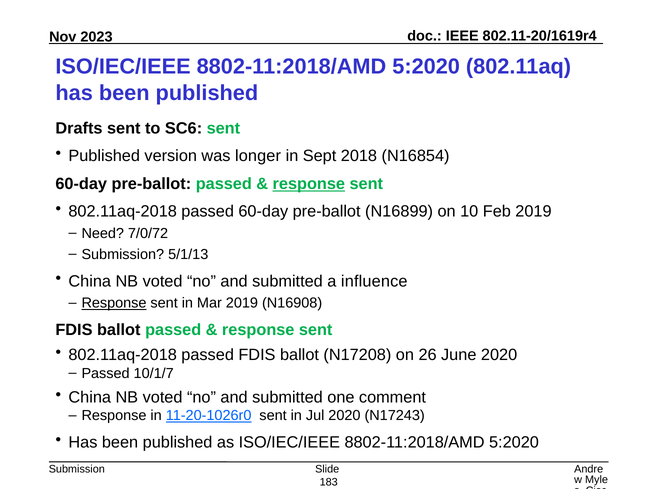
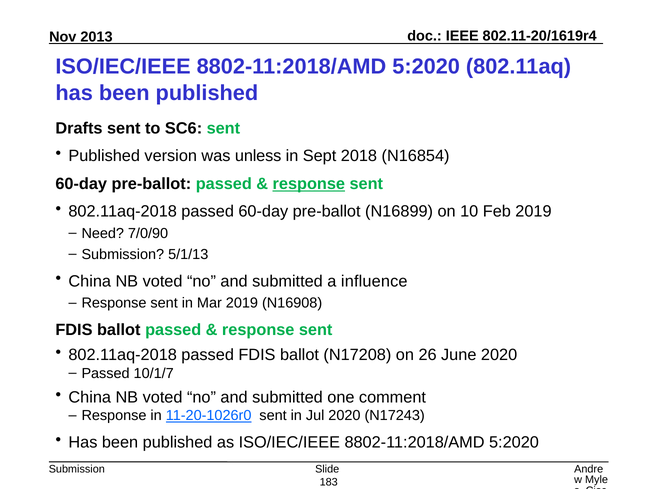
2023: 2023 -> 2013 (97, 37)
longer: longer -> unless (258, 156)
7/0/72: 7/0/72 -> 7/0/90 (148, 233)
Response underline: present -> none (114, 303)
